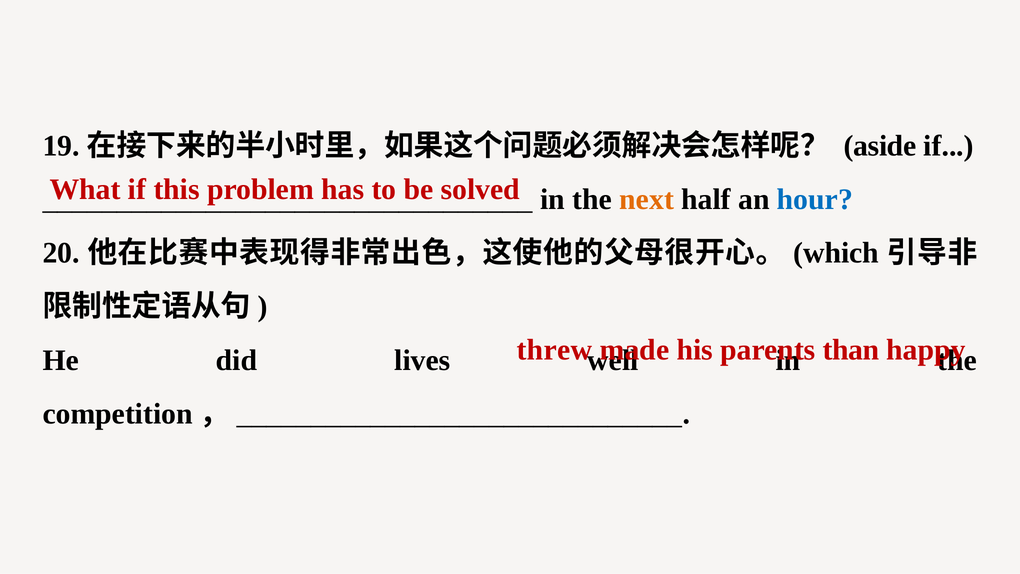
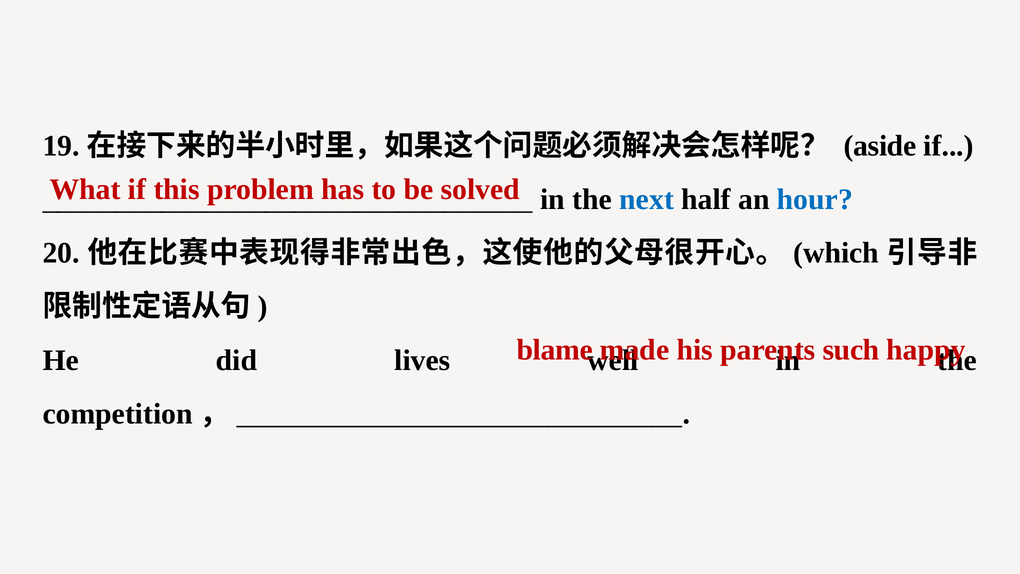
next colour: orange -> blue (647, 199)
threw: threw -> blame (555, 350)
than: than -> such (851, 350)
